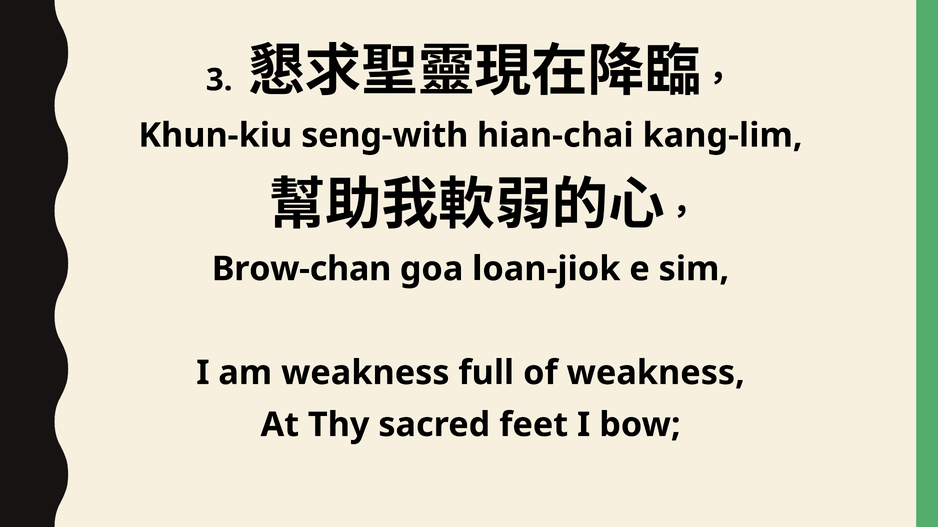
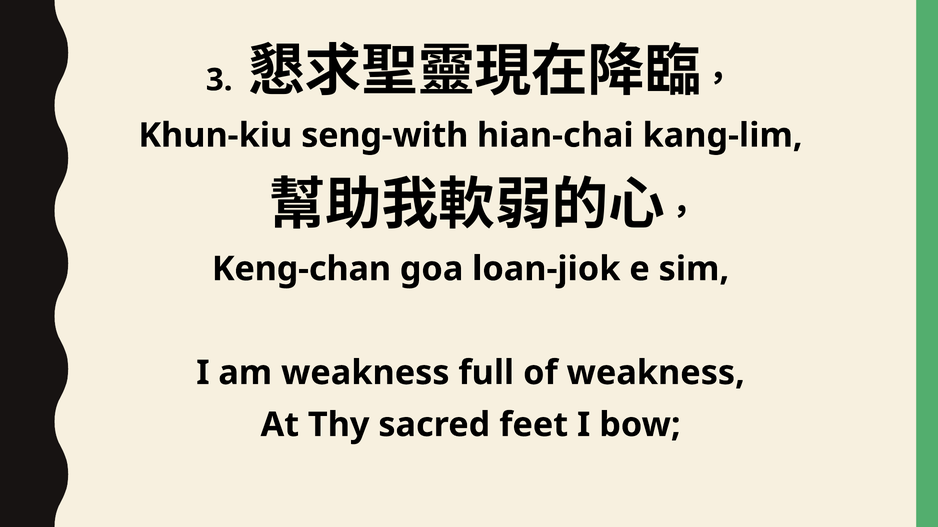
Brow-chan: Brow-chan -> Keng-chan (301, 269)
